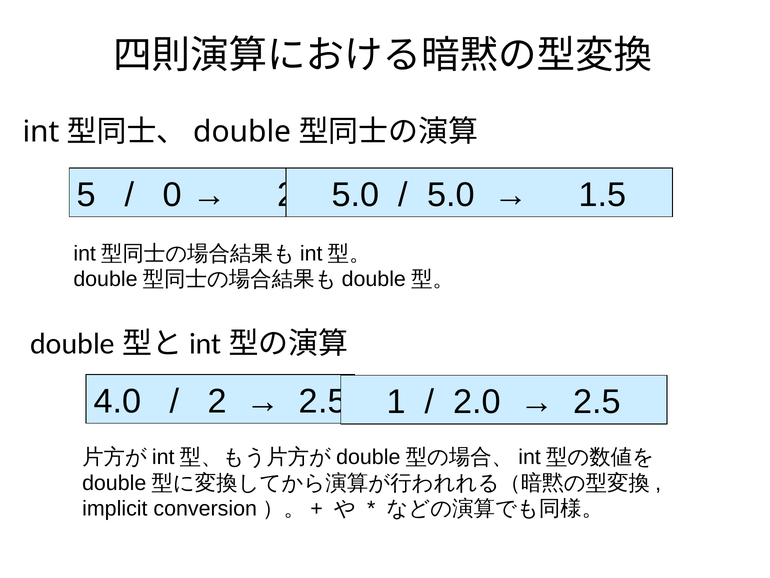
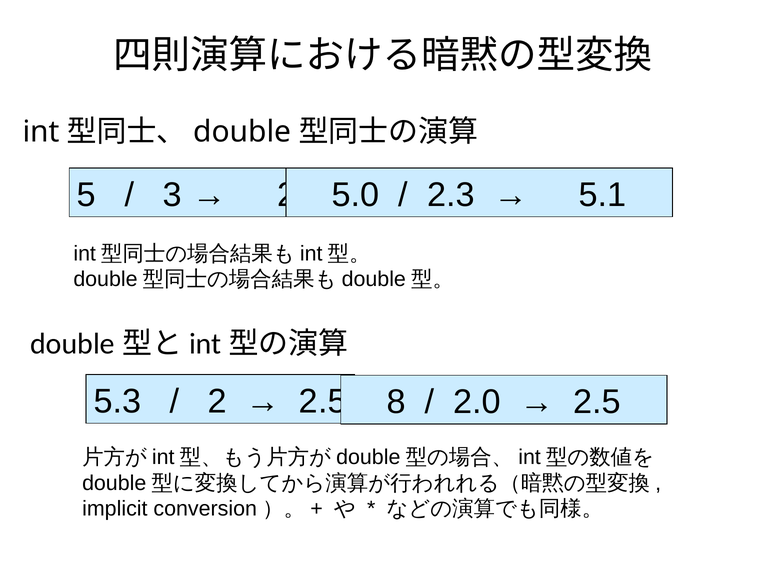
0: 0 -> 3 (172, 195)
5.0: 5.0 -> 2.3 (451, 195)
1.5: 1.5 -> 5.1 (603, 195)
4.0: 4.0 -> 5.3 (117, 401)
1: 1 -> 8 (396, 402)
